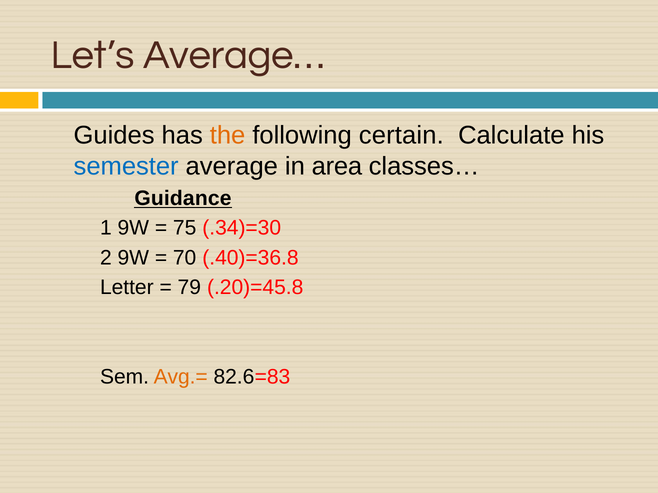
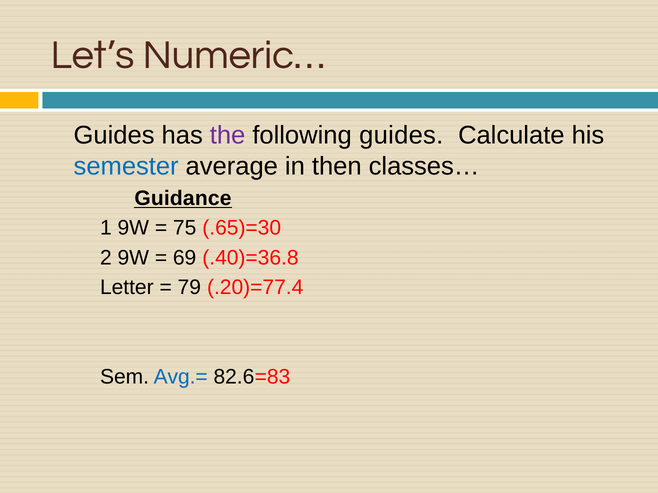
Average…: Average… -> Numeric… (234, 55)
the colour: orange -> purple (228, 136)
following certain: certain -> guides (401, 136)
area: area -> then (337, 166)
.34)=30: .34)=30 -> .65)=30 (242, 228)
70: 70 -> 69 (185, 258)
.20)=45.8: .20)=45.8 -> .20)=77.4 (255, 288)
Avg.= colour: orange -> blue (181, 377)
